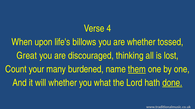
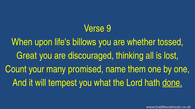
4: 4 -> 9 (109, 29)
burdened: burdened -> promised (86, 70)
them underline: present -> none (137, 70)
will whether: whether -> tempest (63, 83)
